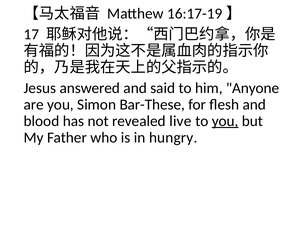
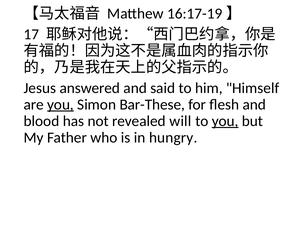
Anyone: Anyone -> Himself (253, 88)
you underline: none -> present (60, 105)
live: live -> will (180, 121)
